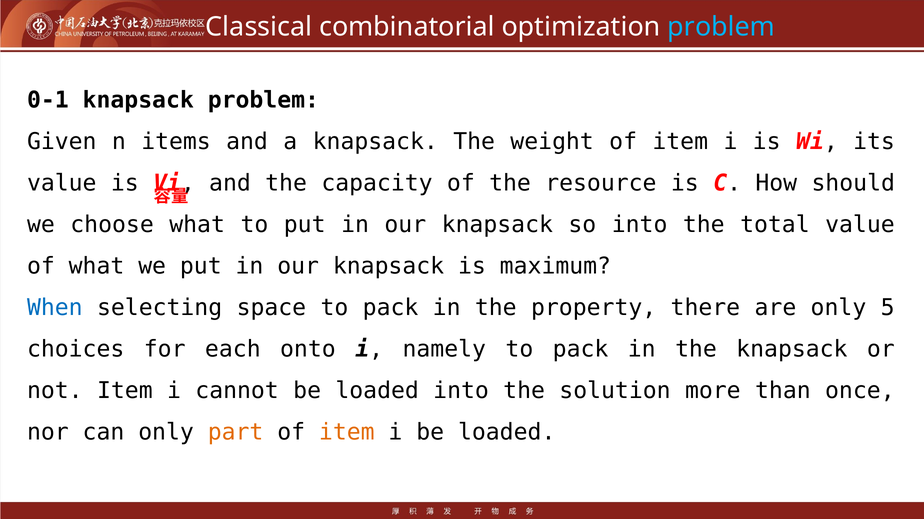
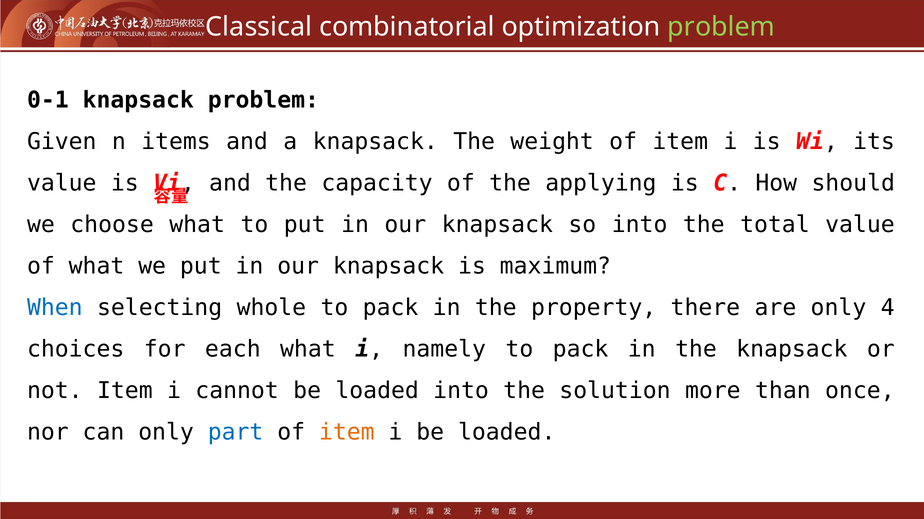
problem colour: light blue -> light green (721, 27)
resource: resource -> applying (601, 183)
space: space -> whole (271, 308)
5: 5 -> 4 (888, 308)
each onto: onto -> what (308, 350)
part colour: orange -> blue (236, 433)
